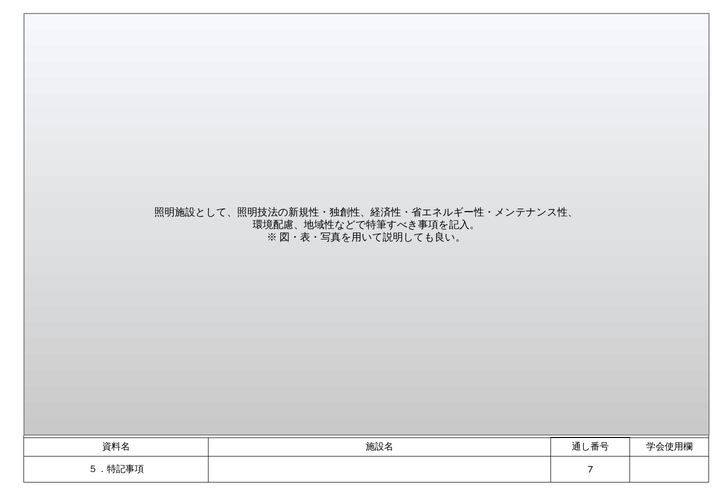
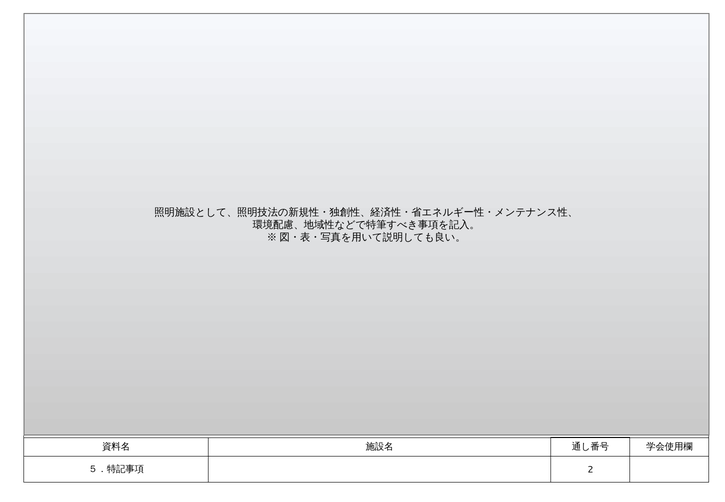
7: 7 -> 2 (590, 470)
